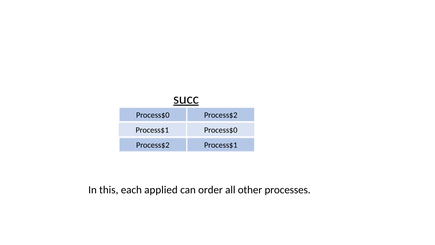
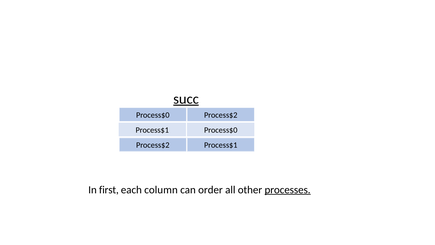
this: this -> first (109, 190)
applied: applied -> column (161, 190)
processes underline: none -> present (288, 190)
